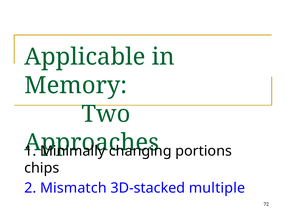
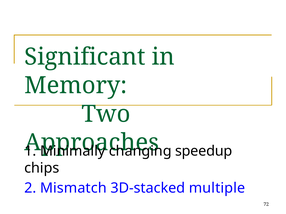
Applicable: Applicable -> Significant (85, 57)
portions: portions -> speedup (204, 151)
